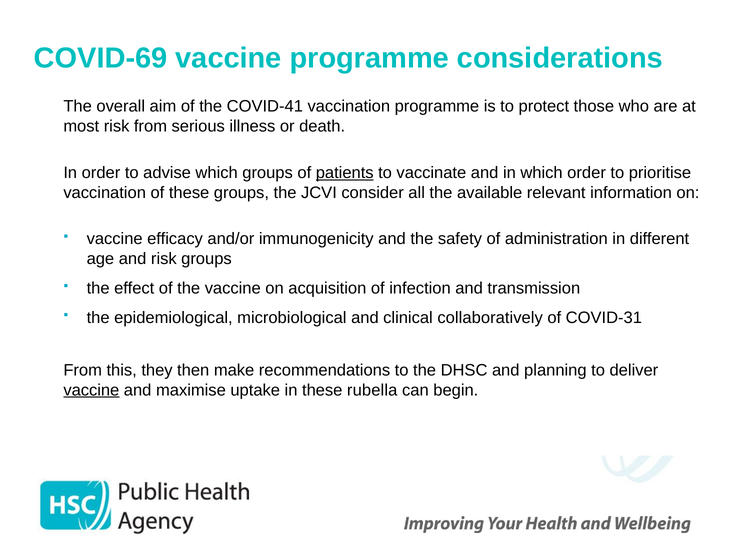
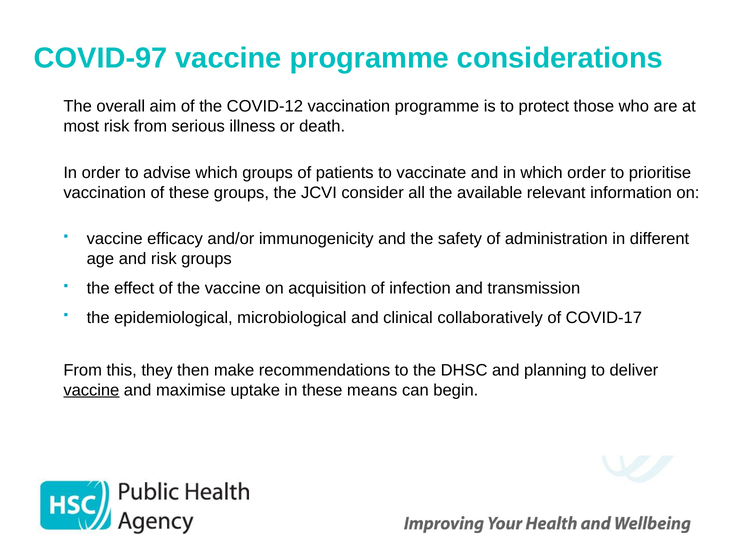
COVID-69: COVID-69 -> COVID-97 (101, 58)
COVID-41: COVID-41 -> COVID-12 (265, 107)
patients underline: present -> none (345, 173)
COVID-31: COVID-31 -> COVID-17 (604, 318)
rubella: rubella -> means (372, 390)
